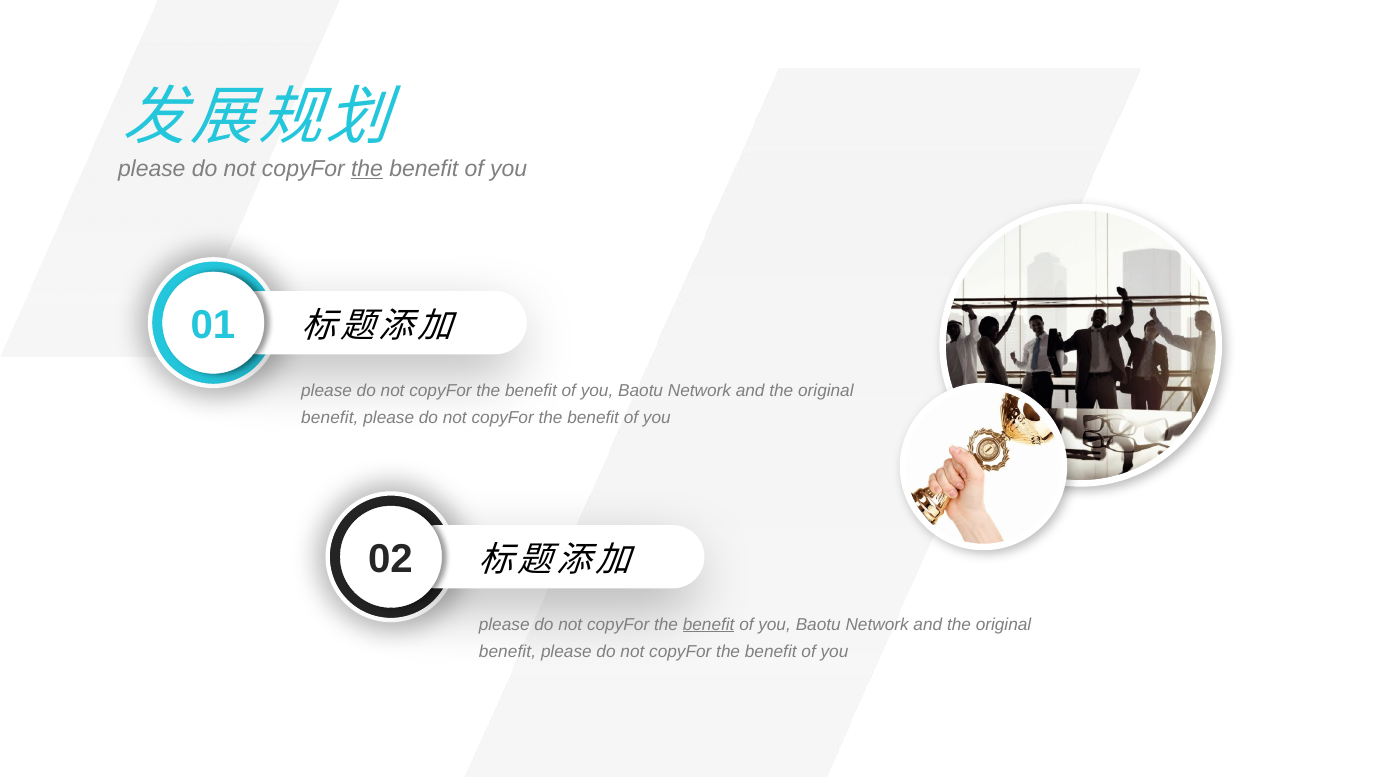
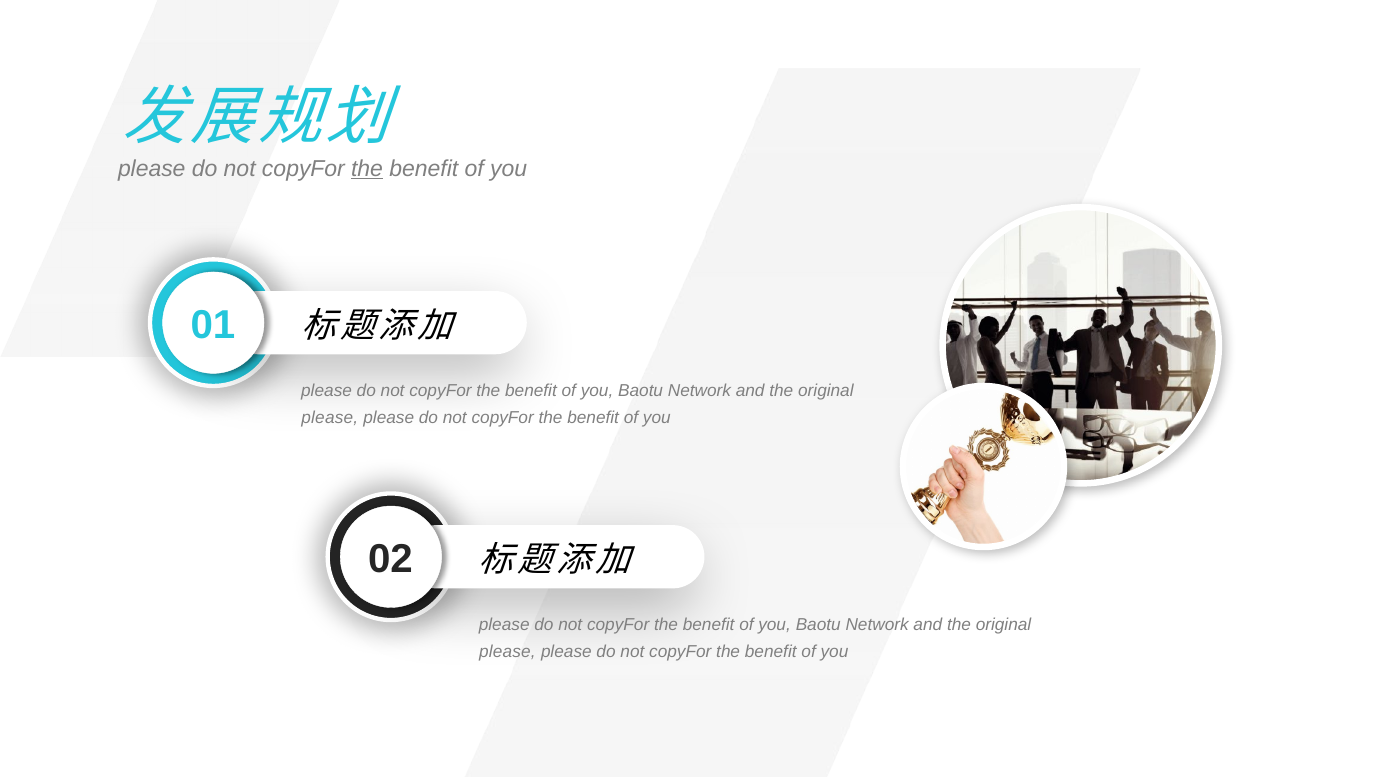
benefit: benefit -> please (330, 417)
benefit underline: present -> none (709, 624)
benefit: benefit -> please (507, 651)
